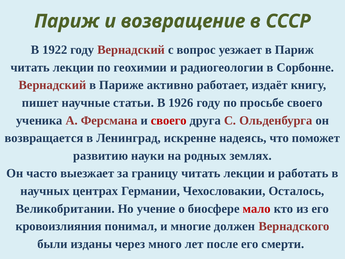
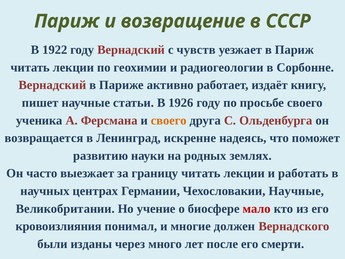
вопрос: вопрос -> чувств (196, 50)
своего colour: red -> orange (169, 120)
Чехословакии Осталось: Осталось -> Научные (296, 191)
